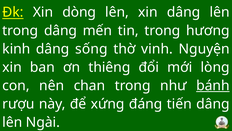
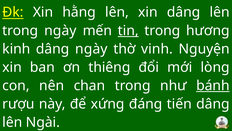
dòng: dòng -> hằng (79, 12)
trong dâng: dâng -> ngày (60, 30)
tin underline: none -> present (128, 30)
dâng sống: sống -> ngày (91, 49)
